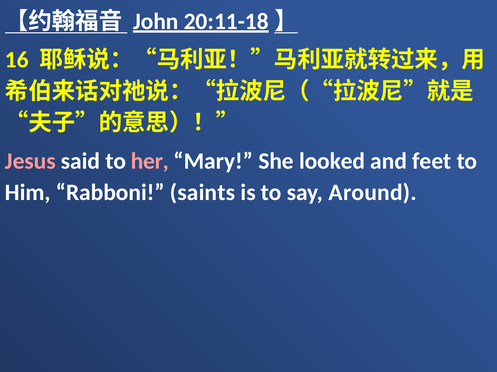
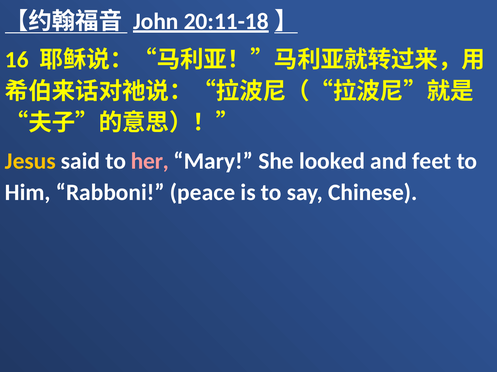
Jesus colour: pink -> yellow (30, 161)
saints: saints -> peace (203, 193)
Around: Around -> Chinese (373, 193)
